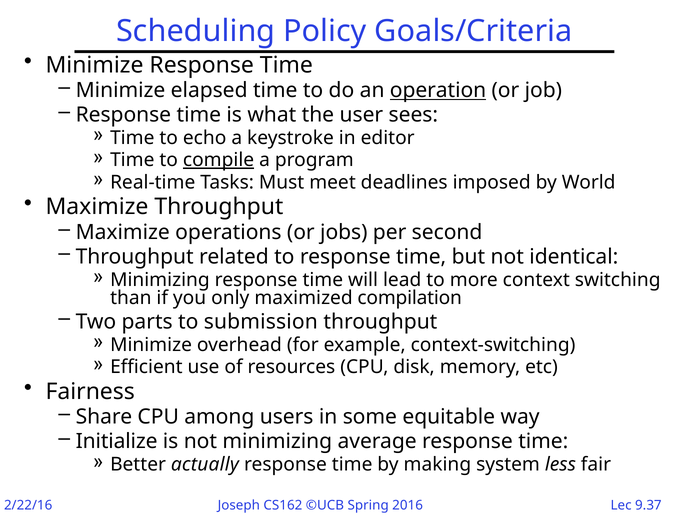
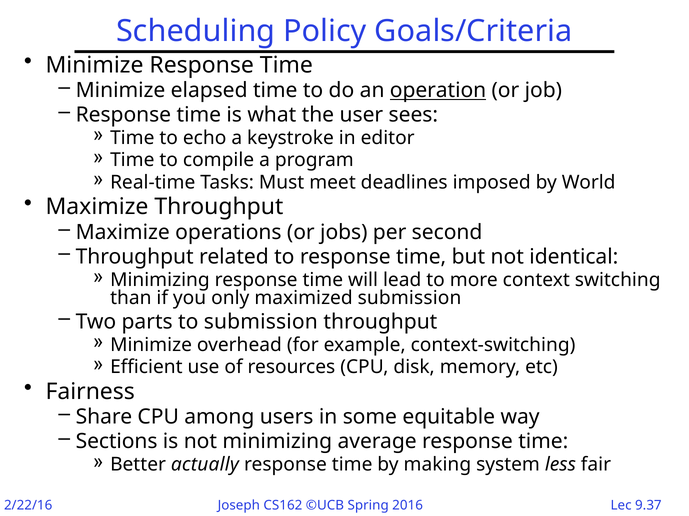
compile underline: present -> none (219, 160)
maximized compilation: compilation -> submission (410, 299)
Initialize: Initialize -> Sections (117, 442)
